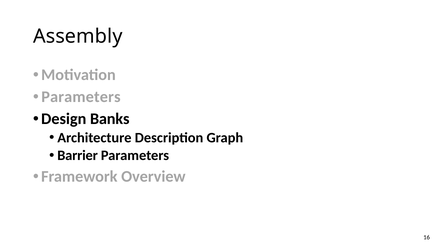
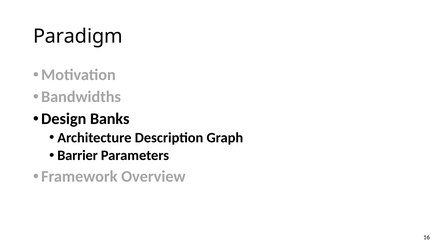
Assembly: Assembly -> Paradigm (78, 36)
Parameters: Parameters -> Bandwidths (81, 97)
